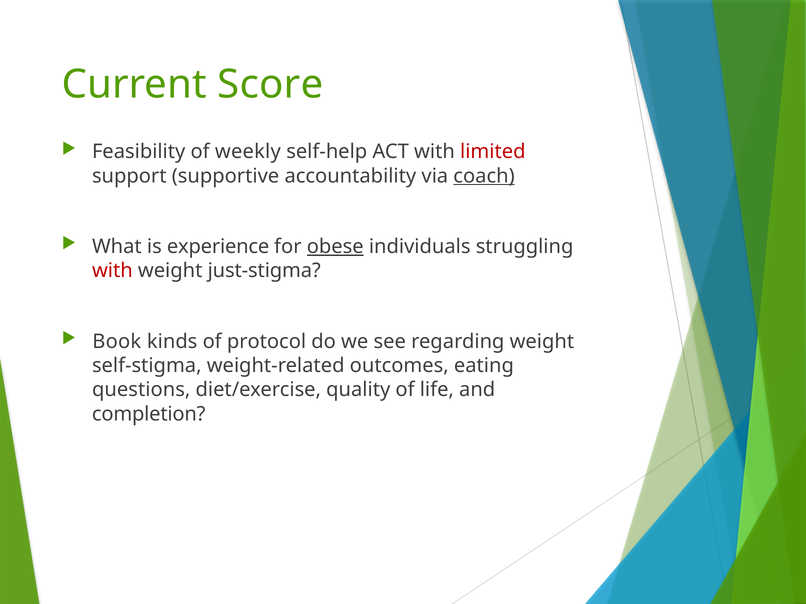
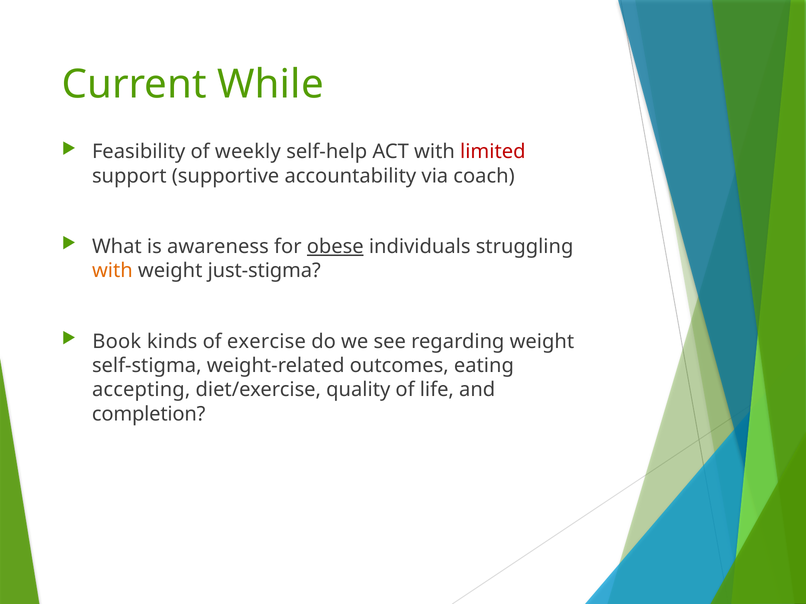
Score: Score -> While (270, 85)
coach underline: present -> none (484, 176)
experience: experience -> awareness (218, 247)
with colour: red -> orange (112, 271)
protocol: protocol -> exercise (266, 342)
questions: questions -> accepting (141, 390)
